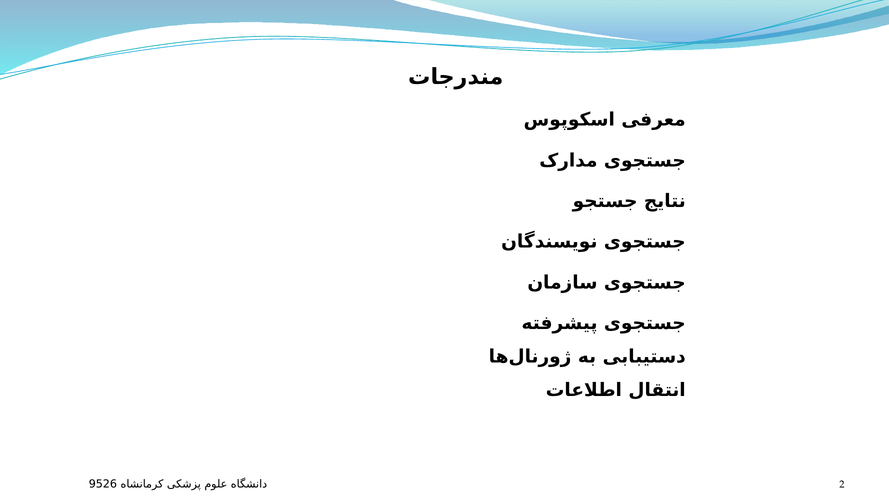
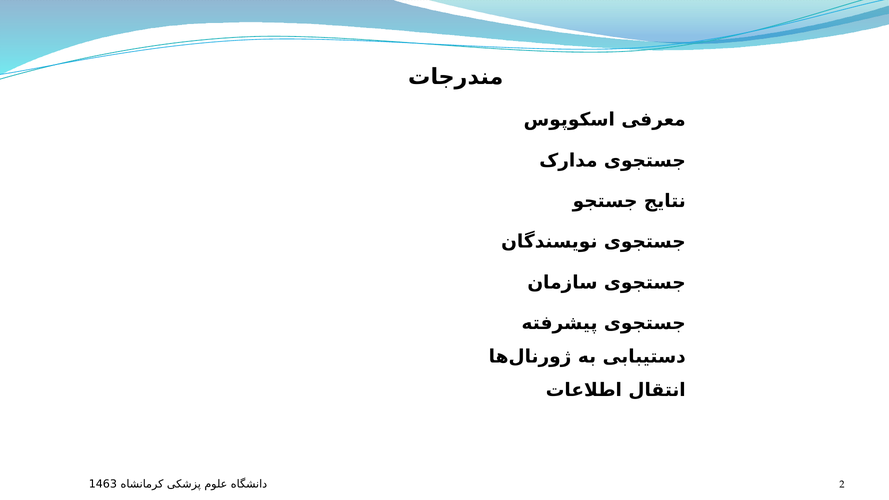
9526: 9526 -> 1463 (103, 484)
